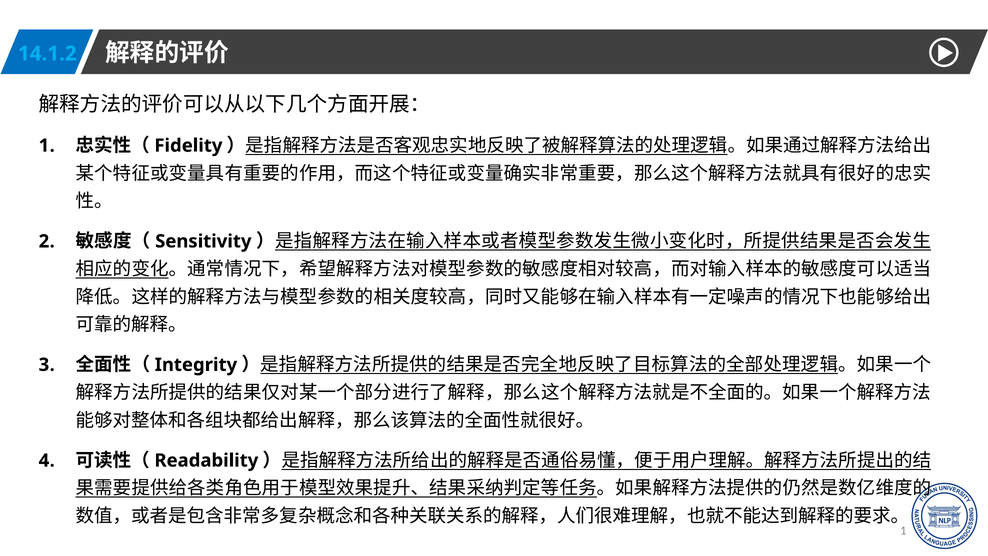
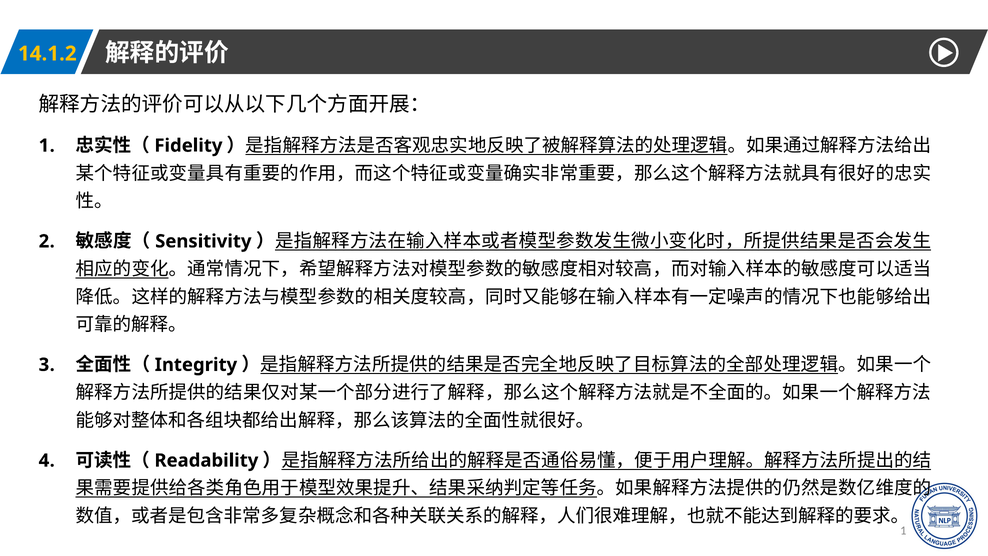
14.1.2 colour: light blue -> yellow (47, 54)
